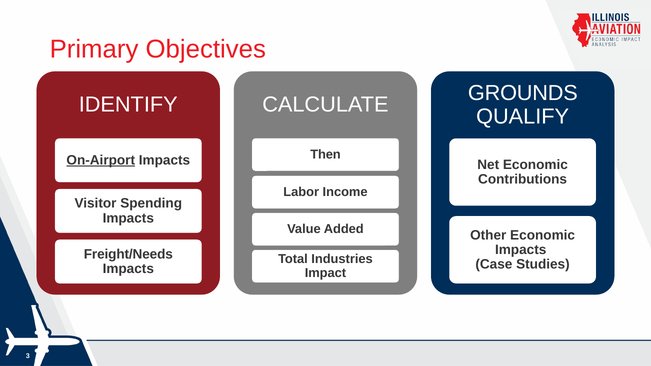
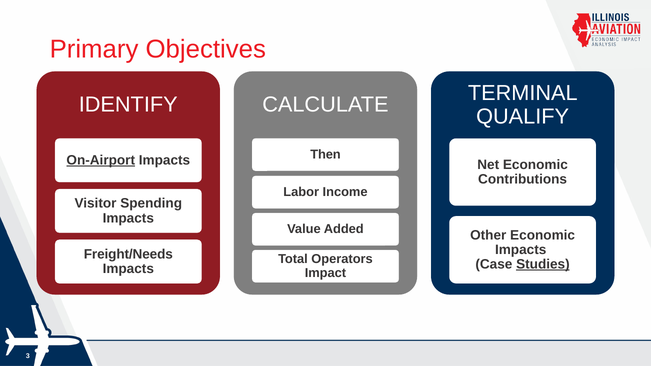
GROUNDS: GROUNDS -> TERMINAL (523, 93)
Industries: Industries -> Operators (342, 259)
Studies underline: none -> present (543, 264)
